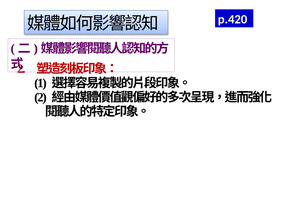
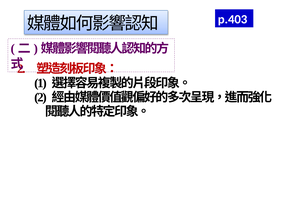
p.420: p.420 -> p.403 (233, 19)
